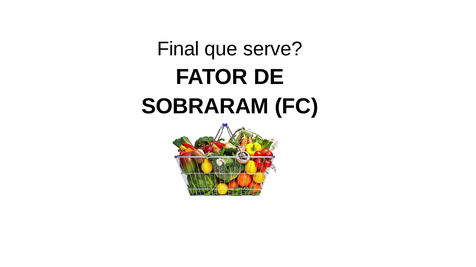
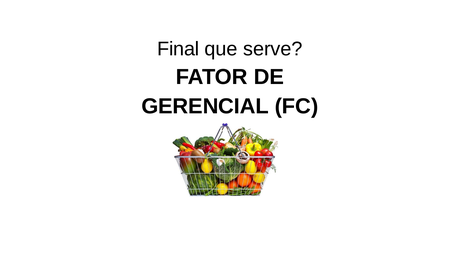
SOBRARAM: SOBRARAM -> GERENCIAL (205, 107)
